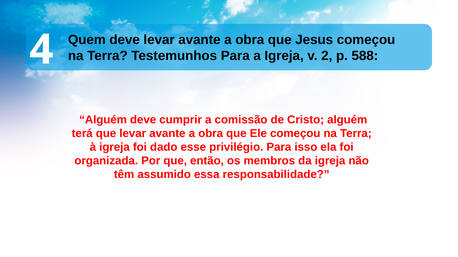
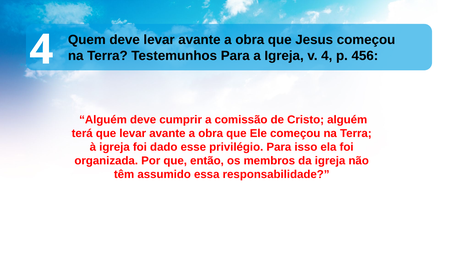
v 2: 2 -> 4 (327, 56)
588: 588 -> 456 (365, 56)
